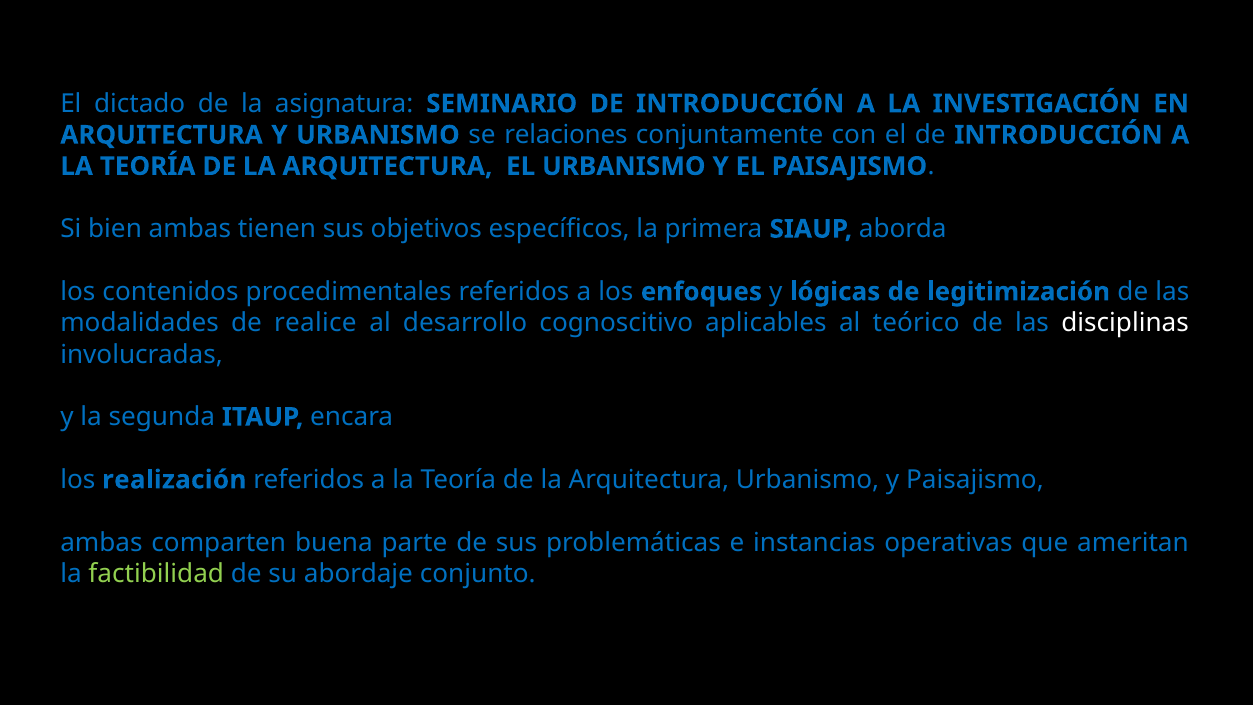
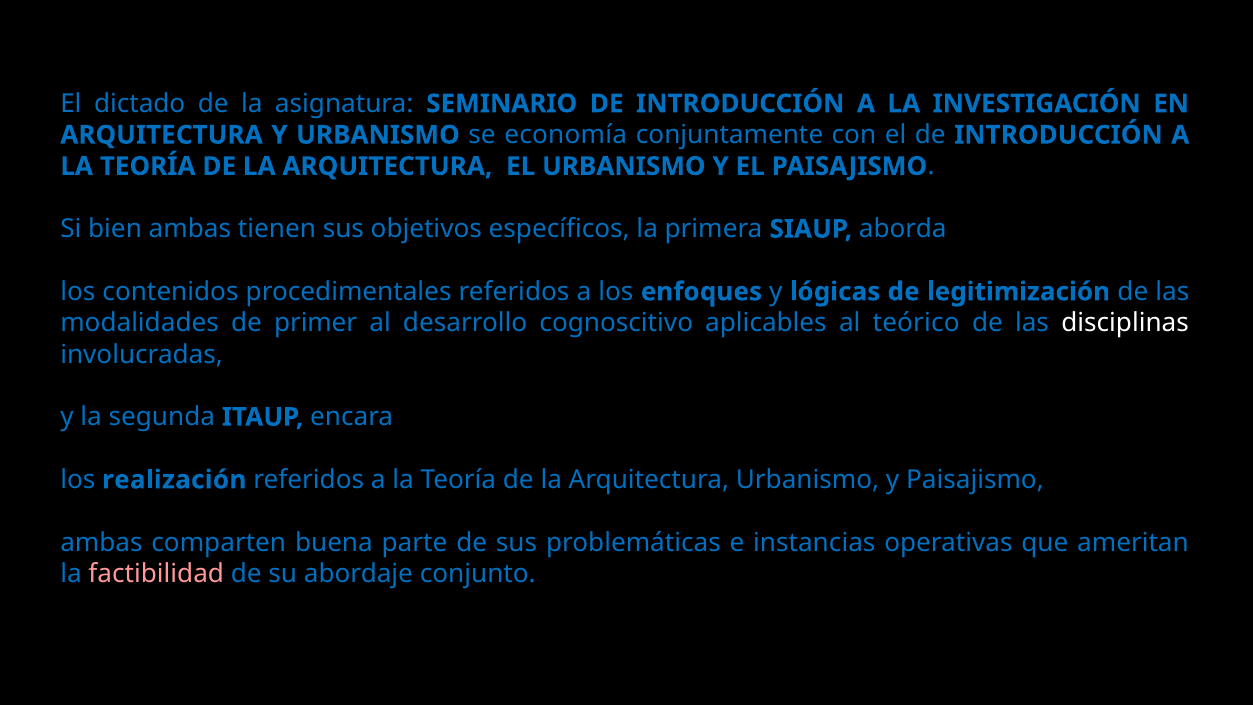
relaciones: relaciones -> economía (566, 135)
realice: realice -> primer (316, 323)
factibilidad colour: light green -> pink (156, 574)
